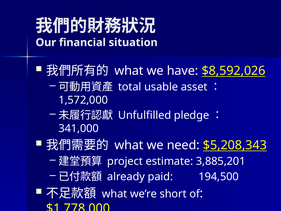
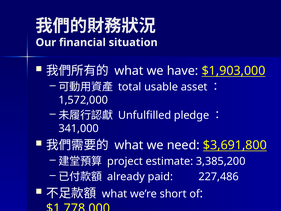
$8,592,026: $8,592,026 -> $1,903,000 (234, 71)
$5,208,343: $5,208,343 -> $3,691,800 (235, 145)
3,885,201: 3,885,201 -> 3,385,200 (221, 161)
194,500: 194,500 -> 227,486 (219, 176)
